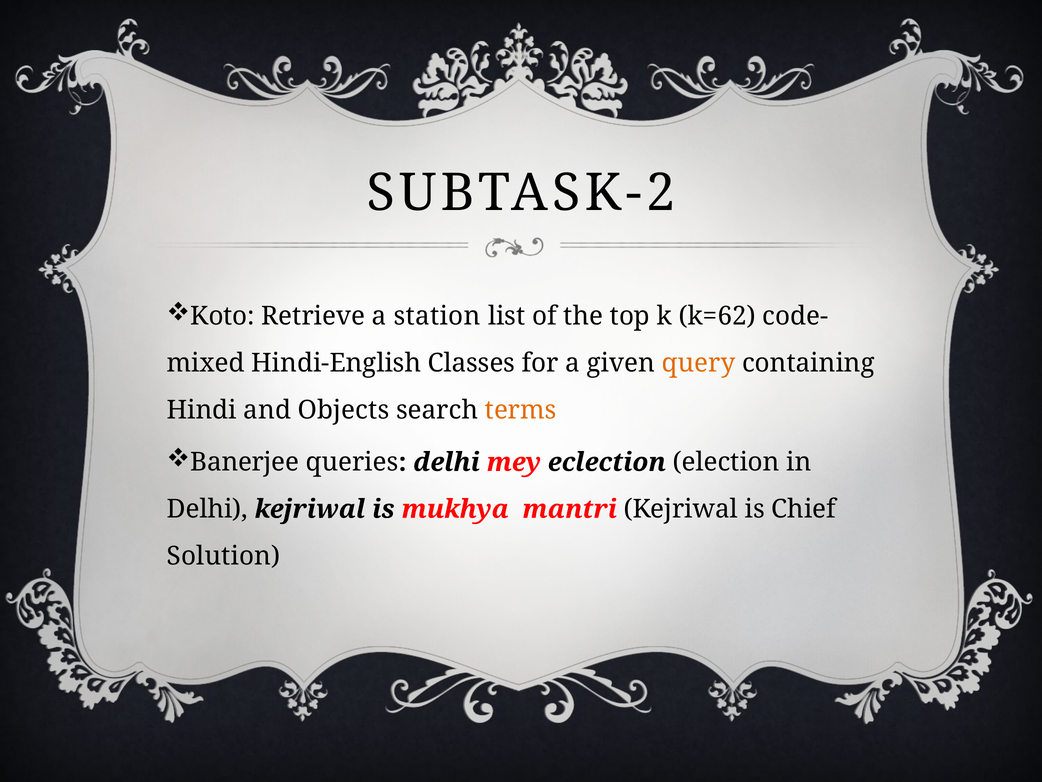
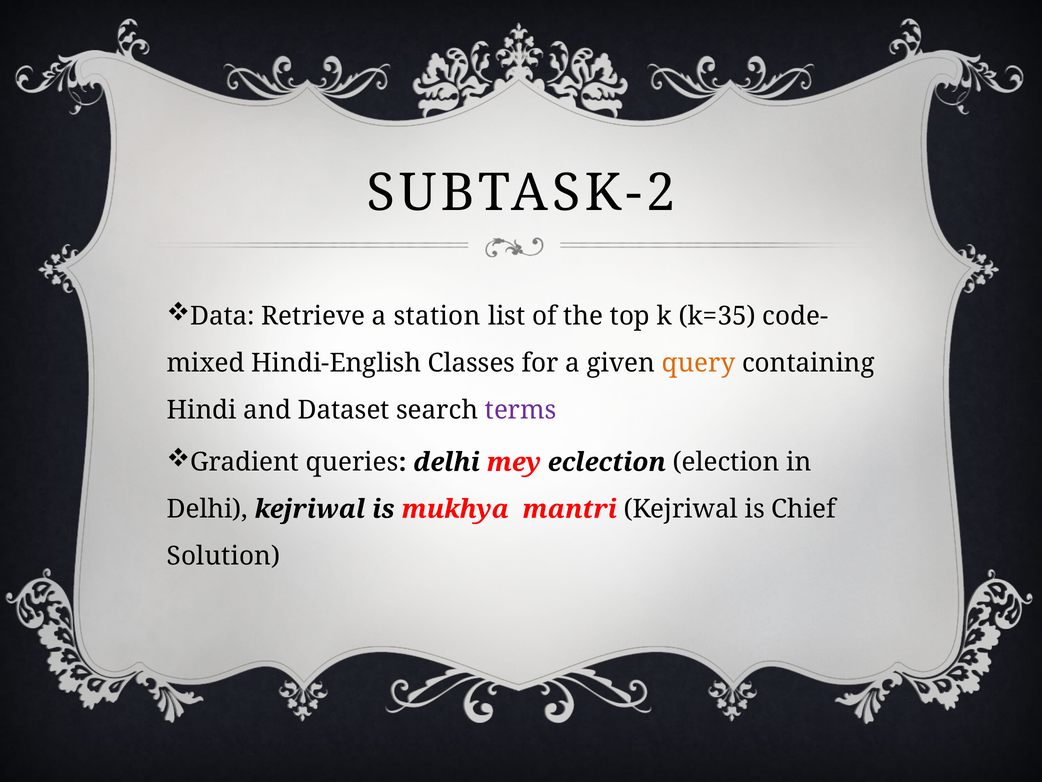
Koto: Koto -> Data (223, 316)
k=62: k=62 -> k=35 (717, 316)
Objects: Objects -> Dataset (344, 410)
terms colour: orange -> purple (521, 410)
Banerjee: Banerjee -> Gradient (245, 462)
